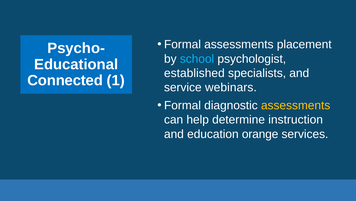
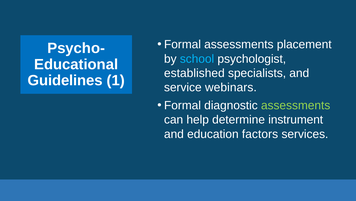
Connected: Connected -> Guidelines (65, 80)
assessments colour: yellow -> light green (296, 105)
instruction: instruction -> instrument (296, 119)
orange: orange -> factors (260, 134)
